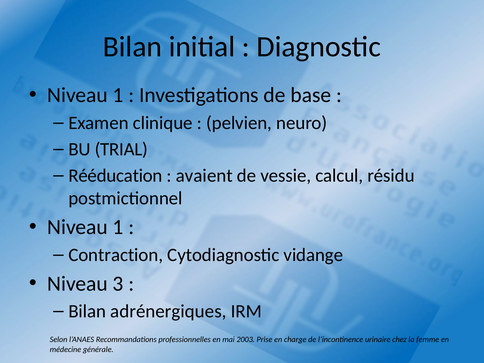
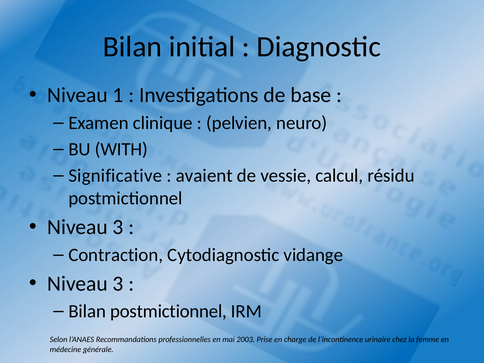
TRIAL: TRIAL -> WITH (121, 149)
Rééducation: Rééducation -> Significative (115, 176)
1: 1 -> 3 (118, 227)
Bilan adrénergiques: adrénergiques -> postmictionnel (169, 311)
